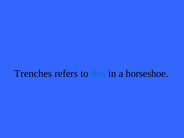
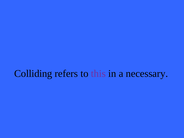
Trenches: Trenches -> Colliding (33, 74)
this colour: blue -> purple (98, 74)
horseshoe: horseshoe -> necessary (147, 74)
